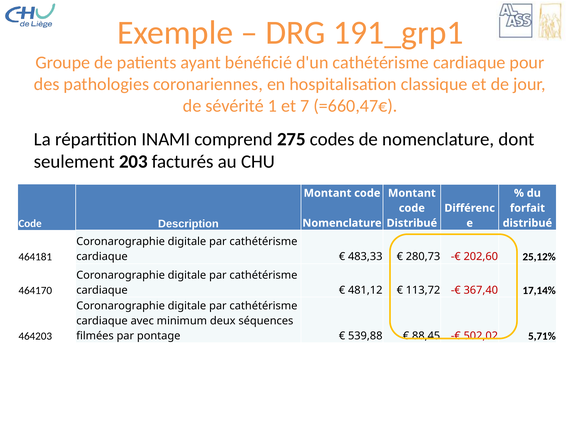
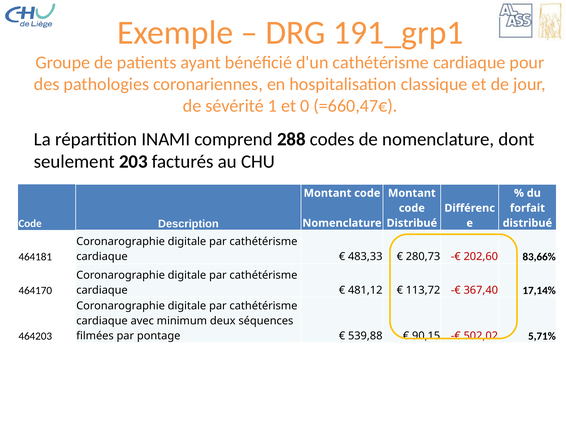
7: 7 -> 0 (305, 106)
275: 275 -> 288 (291, 139)
25,12%: 25,12% -> 83,66% (539, 257)
88,45: 88,45 -> 90,15 (426, 336)
